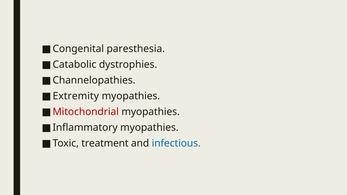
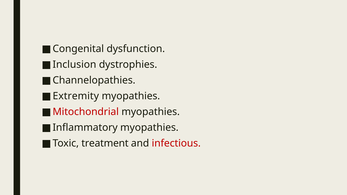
paresthesia: paresthesia -> dysfunction (136, 49)
Catabolic: Catabolic -> Inclusion (74, 65)
infectious colour: blue -> red (176, 143)
